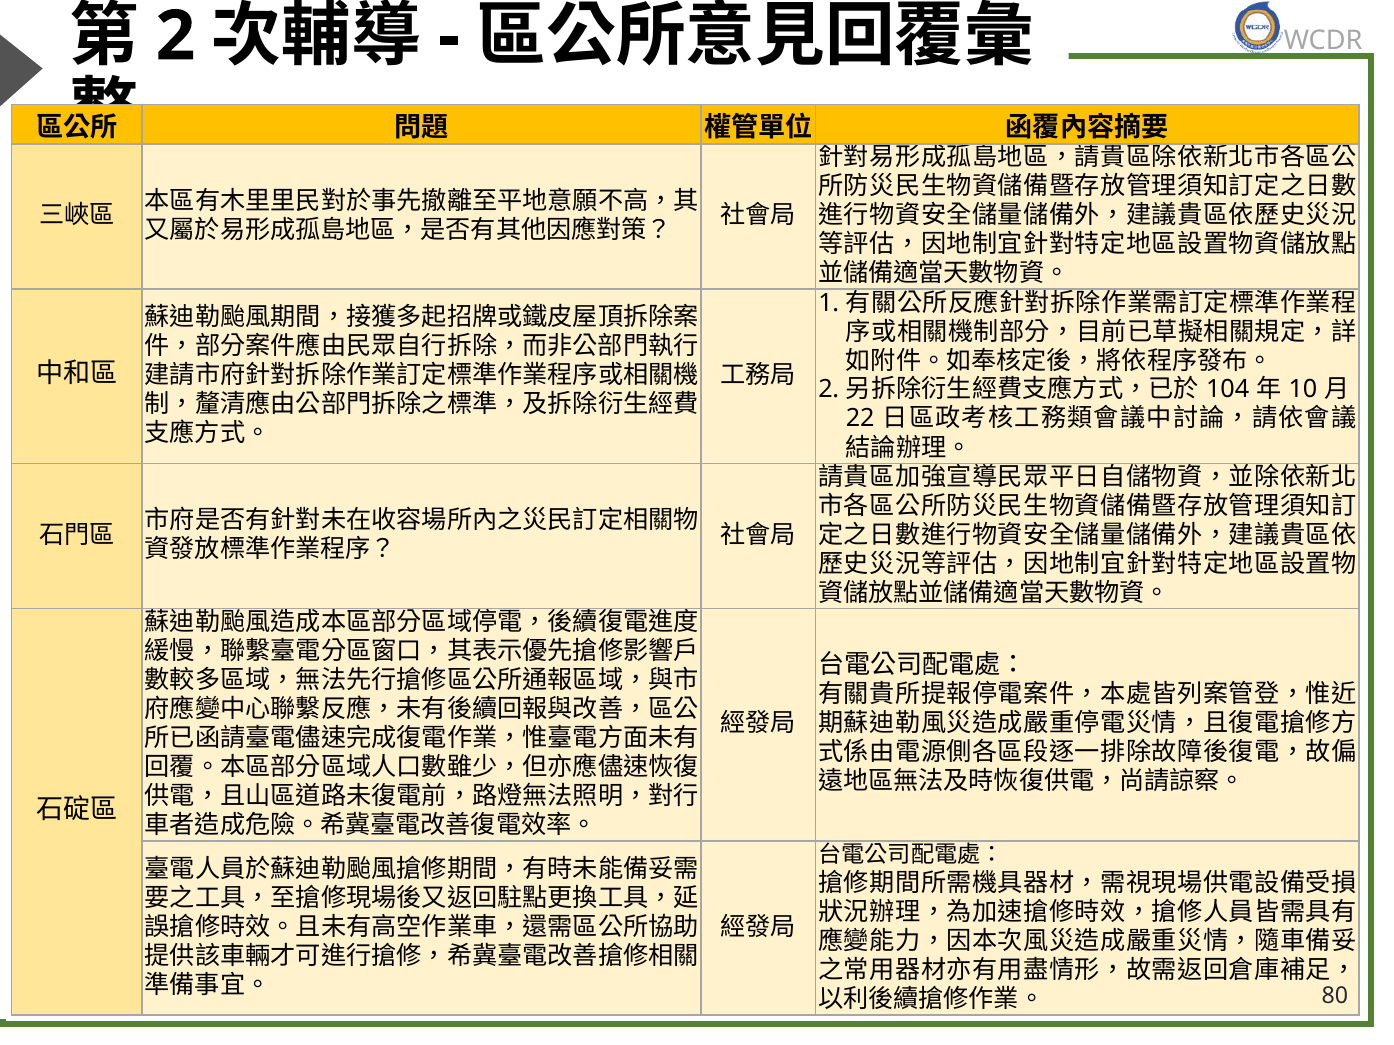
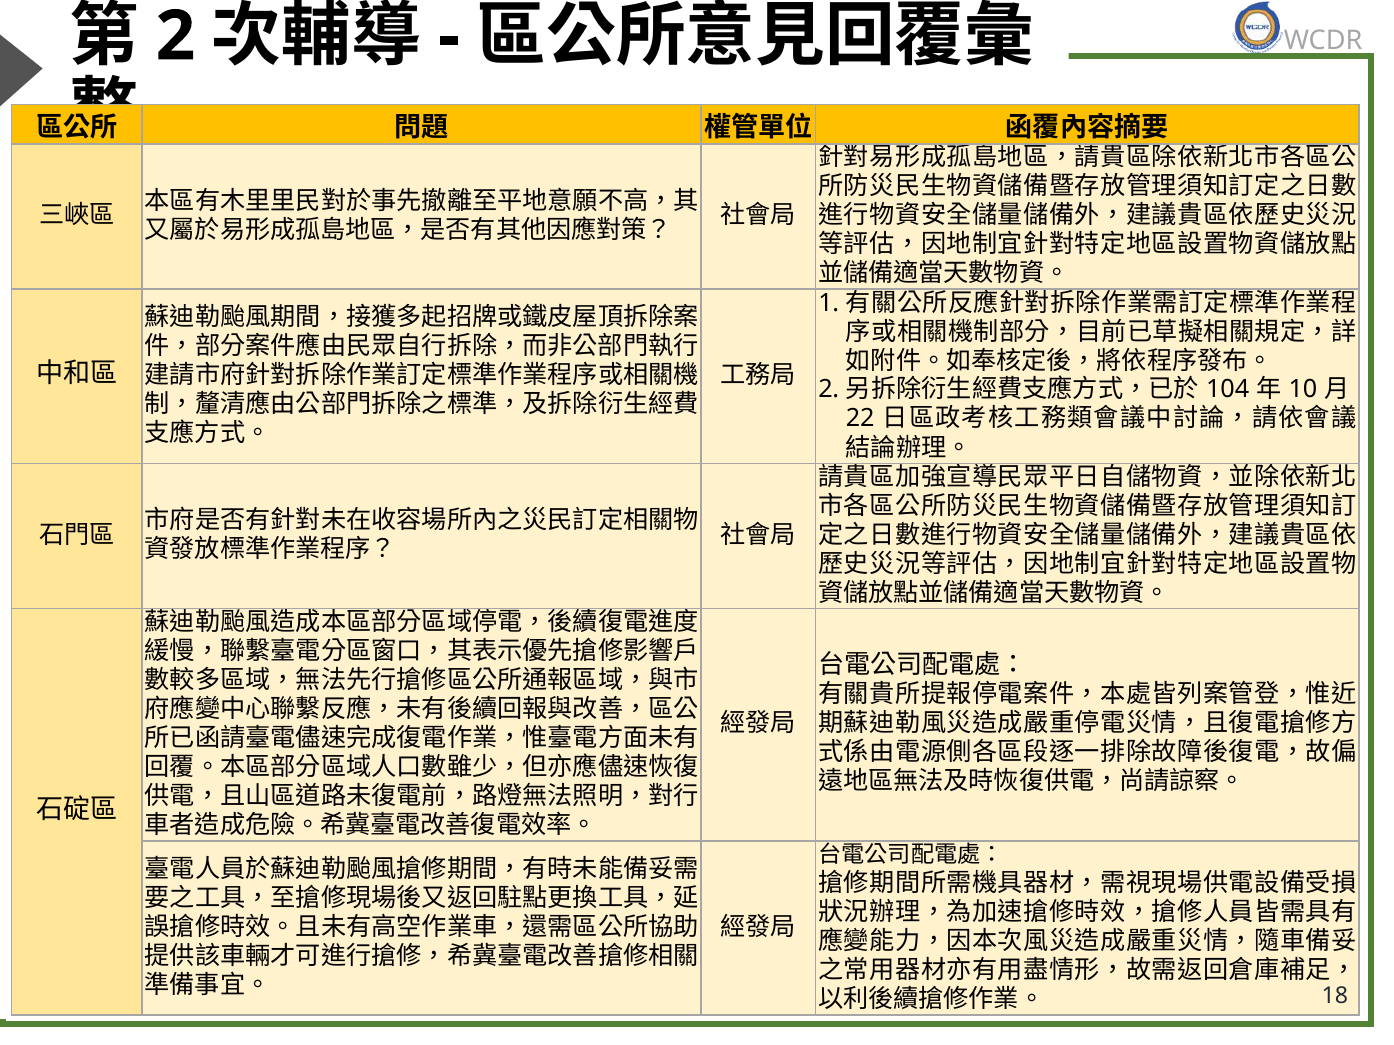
80: 80 -> 18 (1335, 997)
